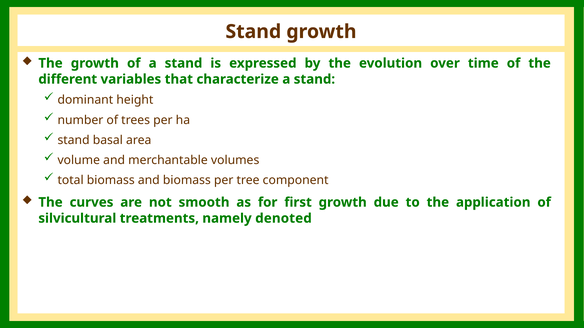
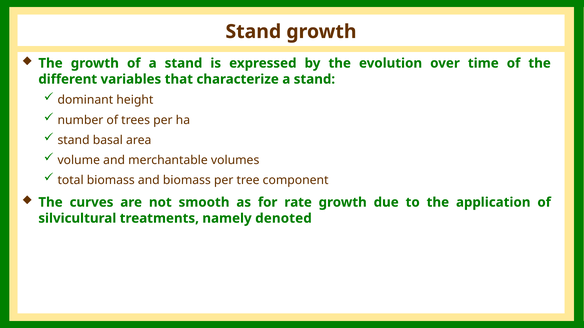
first: first -> rate (298, 203)
